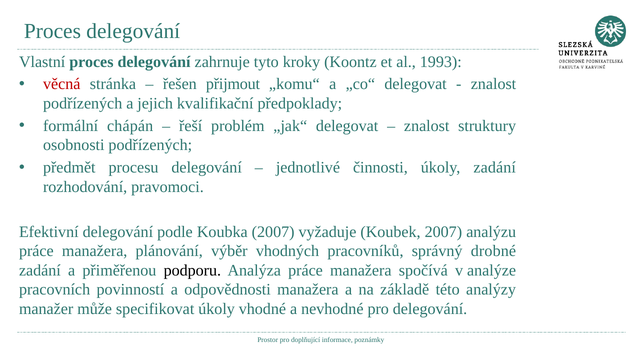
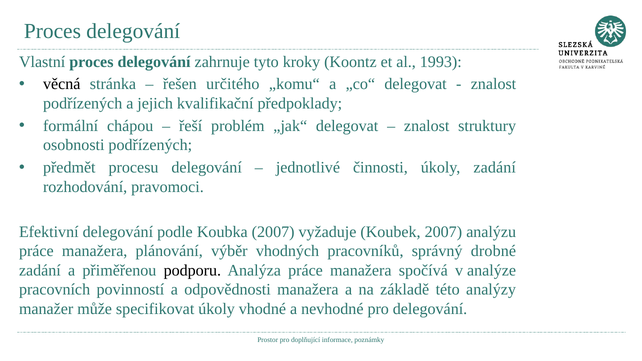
věcná colour: red -> black (62, 84)
přijmout: přijmout -> určitého (233, 84)
chápán: chápán -> chápou (130, 126)
